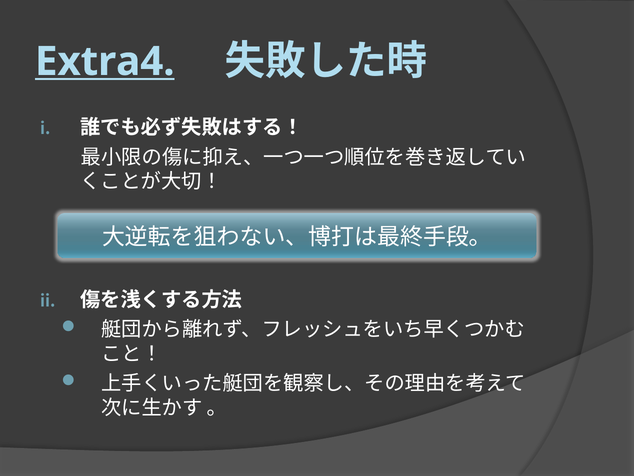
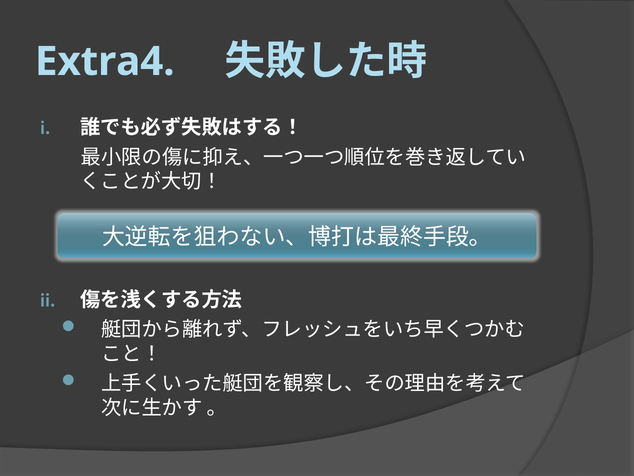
Extra4 underline: present -> none (105, 61)
